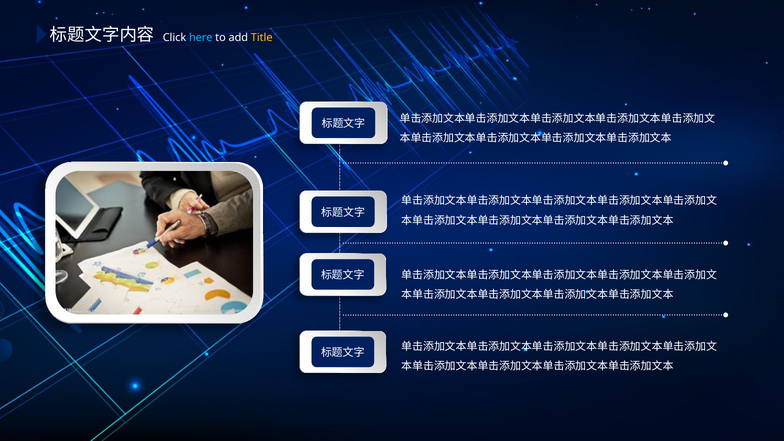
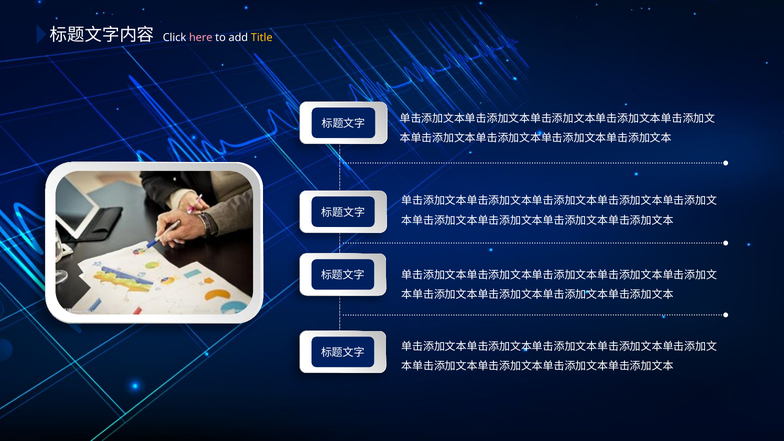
here colour: light blue -> pink (201, 38)
